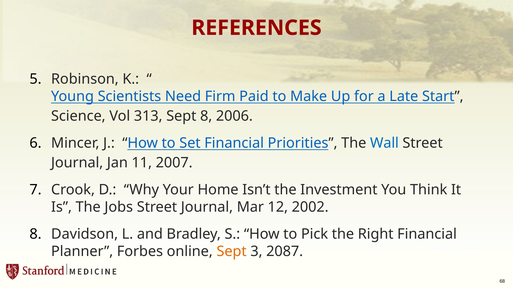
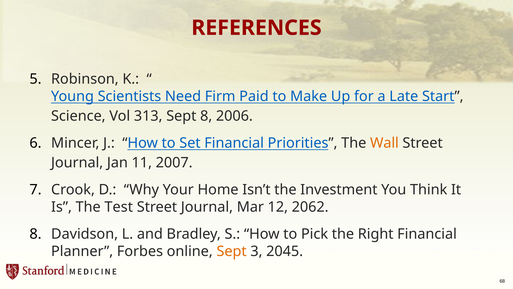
Wall colour: blue -> orange (384, 143)
Jobs: Jobs -> Test (119, 207)
2002: 2002 -> 2062 (310, 207)
2087: 2087 -> 2045 (285, 251)
